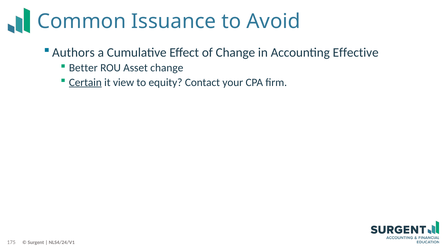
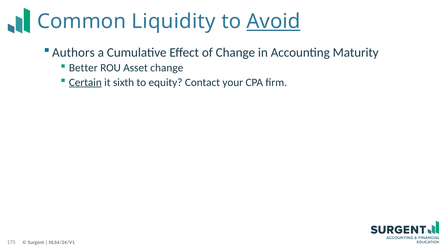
Issuance: Issuance -> Liquidity (174, 21)
Avoid underline: none -> present (273, 21)
Effective: Effective -> Maturity (356, 53)
view: view -> sixth (124, 82)
